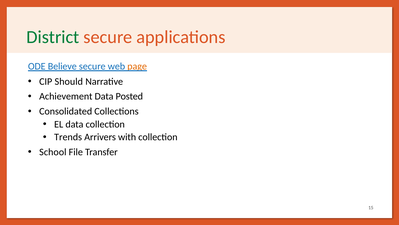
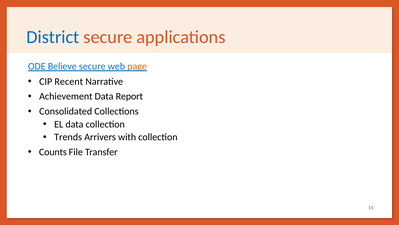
District colour: green -> blue (53, 37)
Should: Should -> Recent (69, 81)
Posted: Posted -> Report (129, 96)
School: School -> Counts (53, 152)
